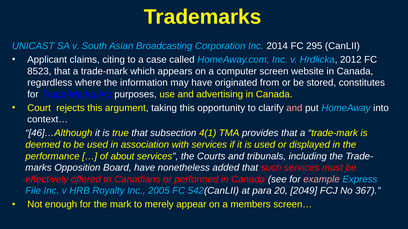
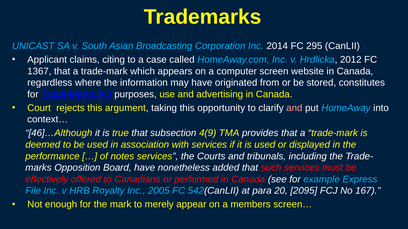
8523: 8523 -> 1367 (39, 71)
4(1: 4(1 -> 4(9 (208, 133)
about: about -> notes (122, 157)
example colour: pink -> light blue (322, 180)
2049: 2049 -> 2095 (304, 191)
367: 367 -> 167 (368, 191)
